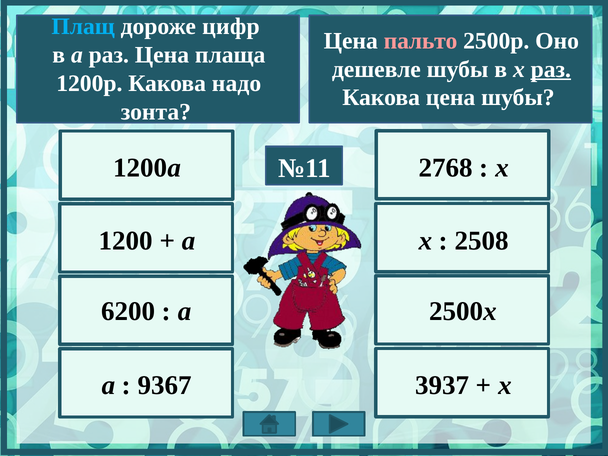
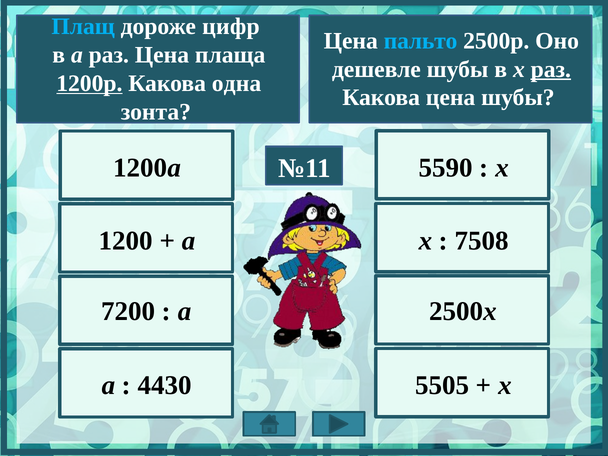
пальто colour: pink -> light blue (421, 41)
1200р underline: none -> present (89, 83)
надо: надо -> одна (237, 83)
2768: 2768 -> 5590 (446, 168)
2508: 2508 -> 7508 (482, 241)
6200: 6200 -> 7200 (128, 311)
9367: 9367 -> 4430 (165, 385)
3937: 3937 -> 5505 (442, 385)
